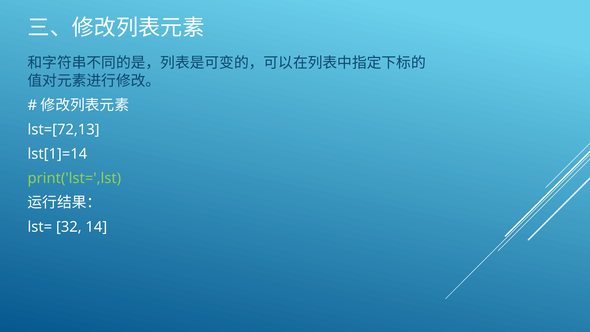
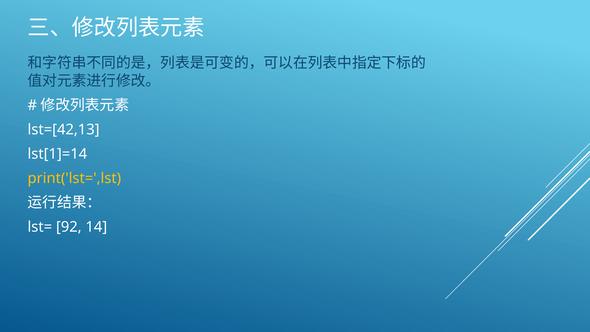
lst=[72,13: lst=[72,13 -> lst=[42,13 (64, 129)
print('lst=',lst colour: light green -> yellow (74, 178)
32: 32 -> 92 (69, 227)
